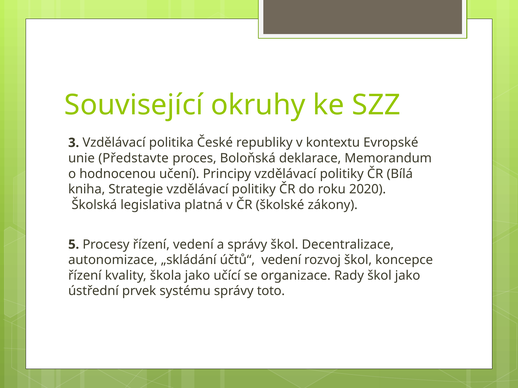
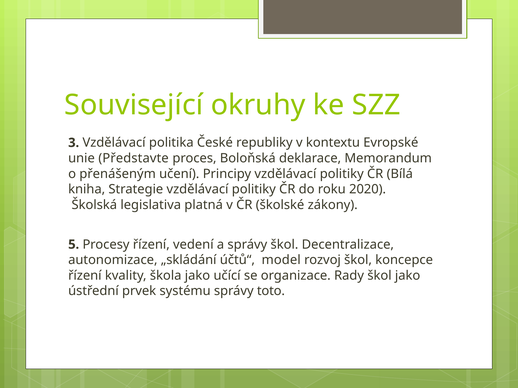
hodnocenou: hodnocenou -> přenášeným (118, 174)
účtů“ vedení: vedení -> model (281, 260)
